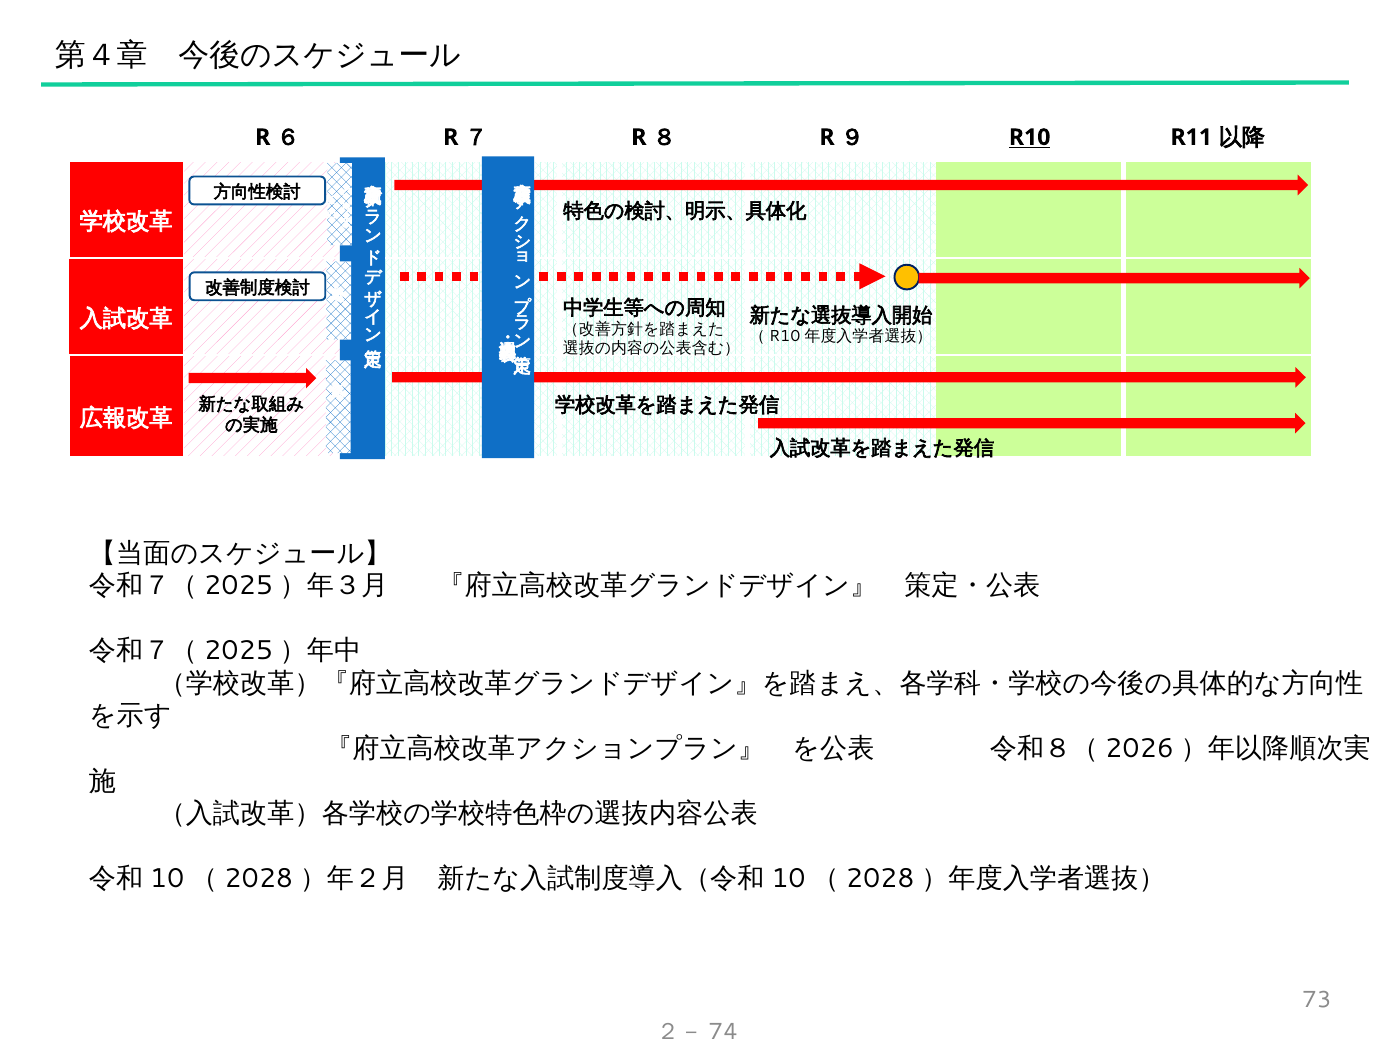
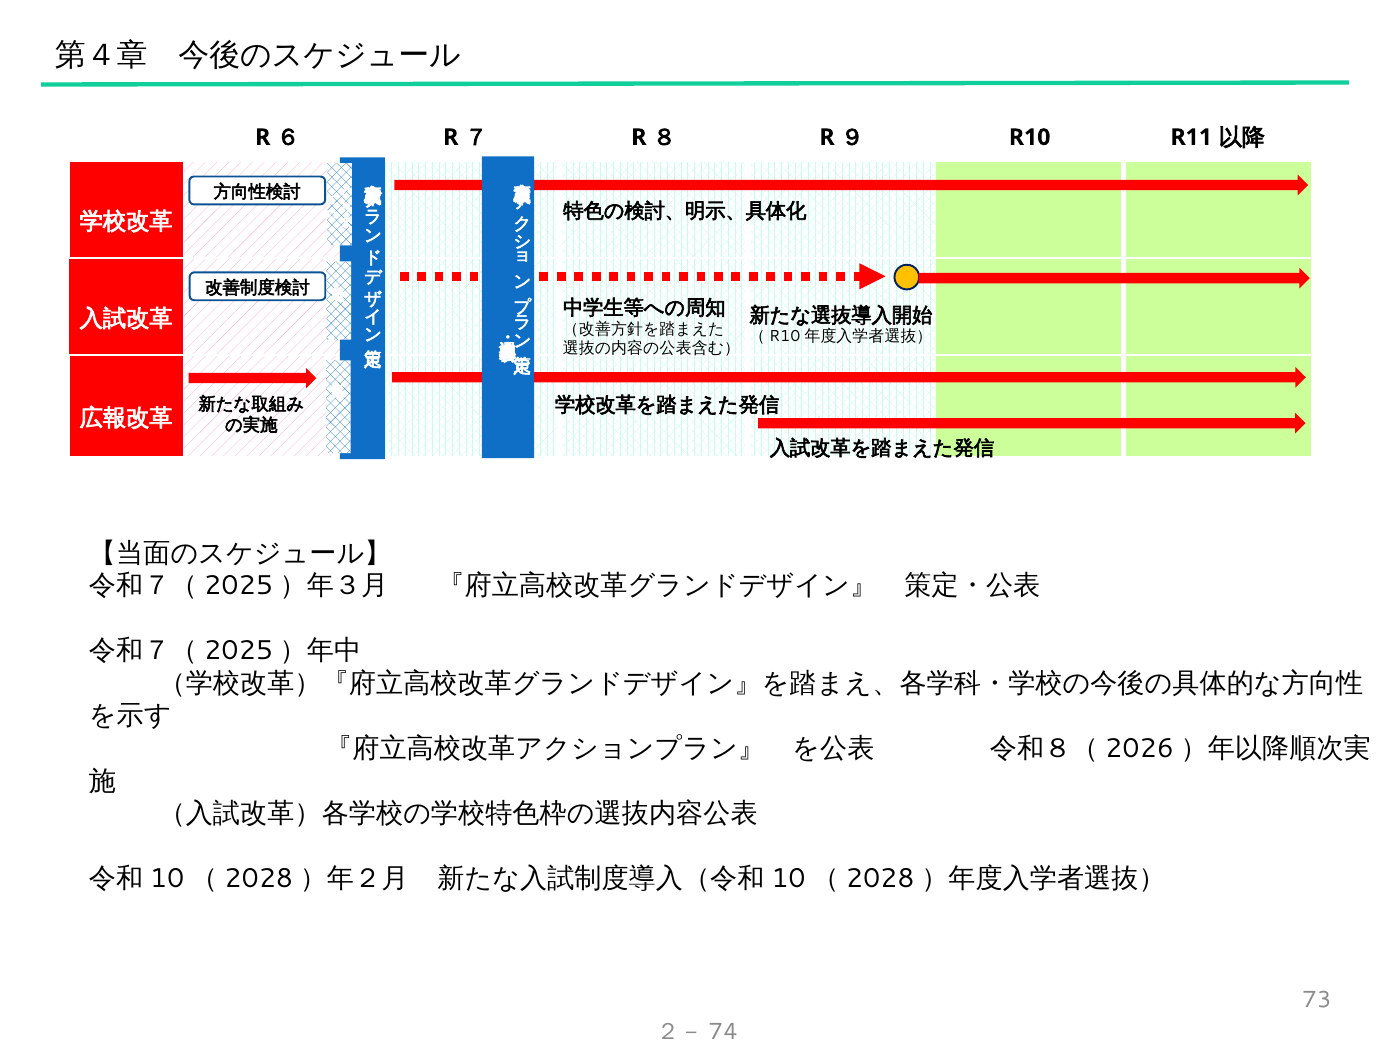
R10 underline: present -> none (1030, 137)
